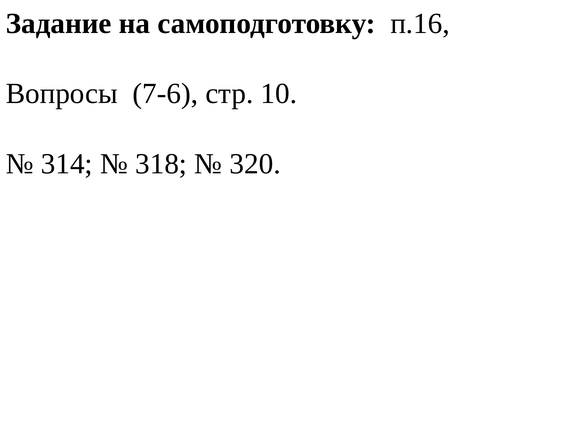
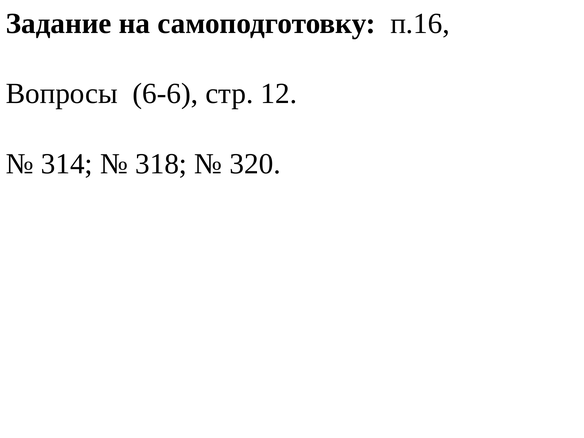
7-6: 7-6 -> 6-6 (165, 94)
10: 10 -> 12 (279, 94)
